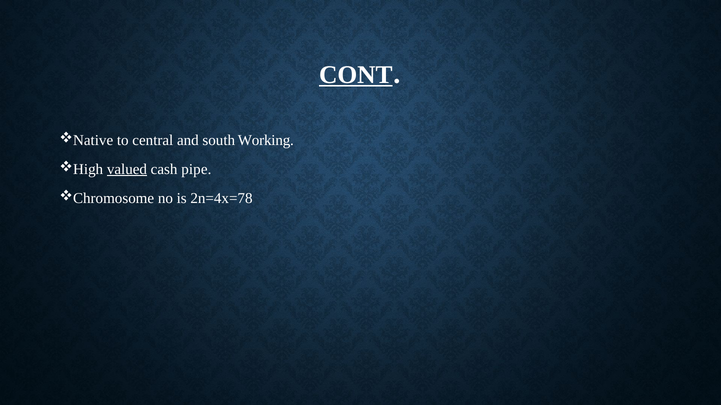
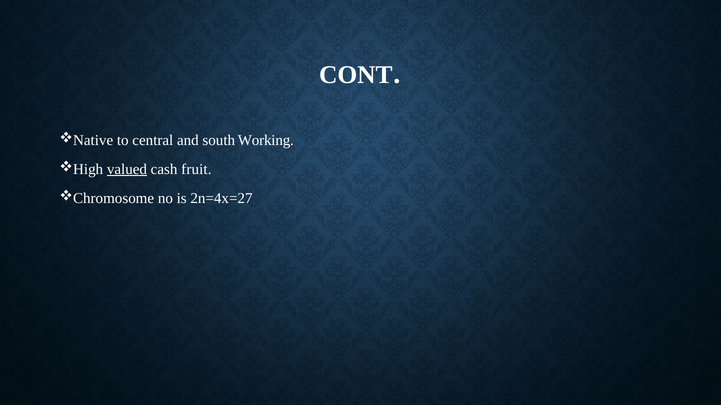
CONT underline: present -> none (356, 75)
pipe: pipe -> fruit (196, 169)
2n=4x=78: 2n=4x=78 -> 2n=4x=27 (221, 199)
